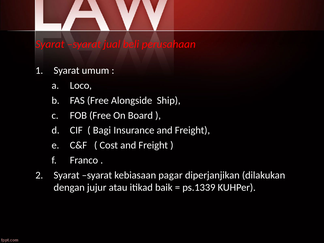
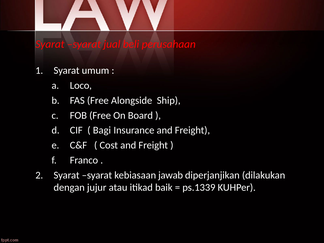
pagar: pagar -> jawab (171, 175)
